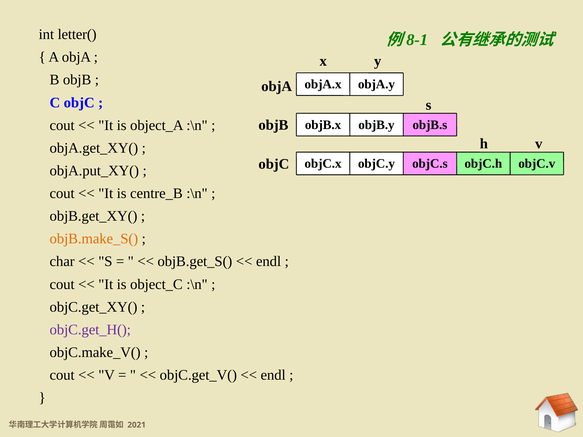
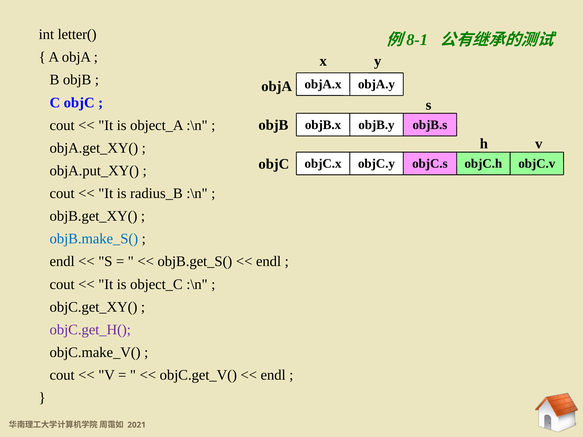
centre_B: centre_B -> radius_B (156, 194)
objB.make_S( colour: orange -> blue (94, 239)
char: char -> endl (62, 262)
